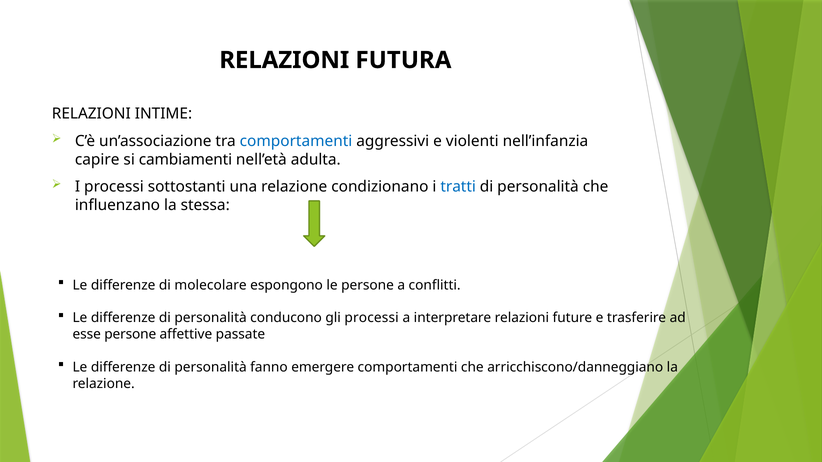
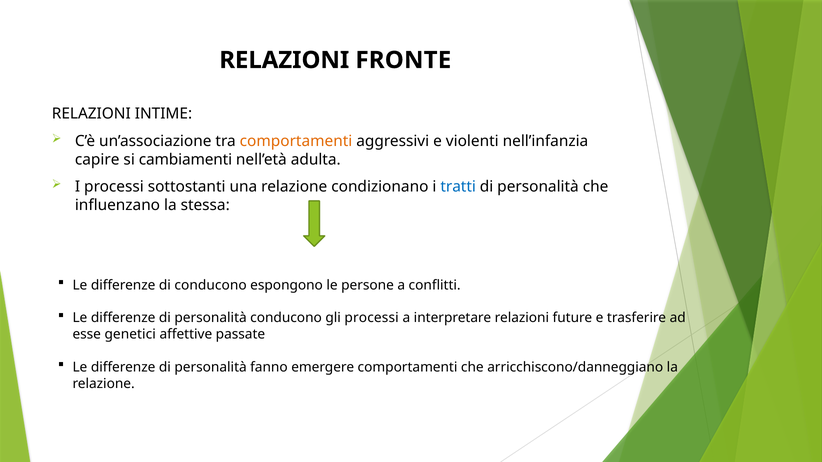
FUTURA: FUTURA -> FRONTE (403, 60)
comportamenti colour: blue -> orange (296, 141)
di molecolare: molecolare -> conducono (211, 285)
esse persone: persone -> genetici (130, 335)
